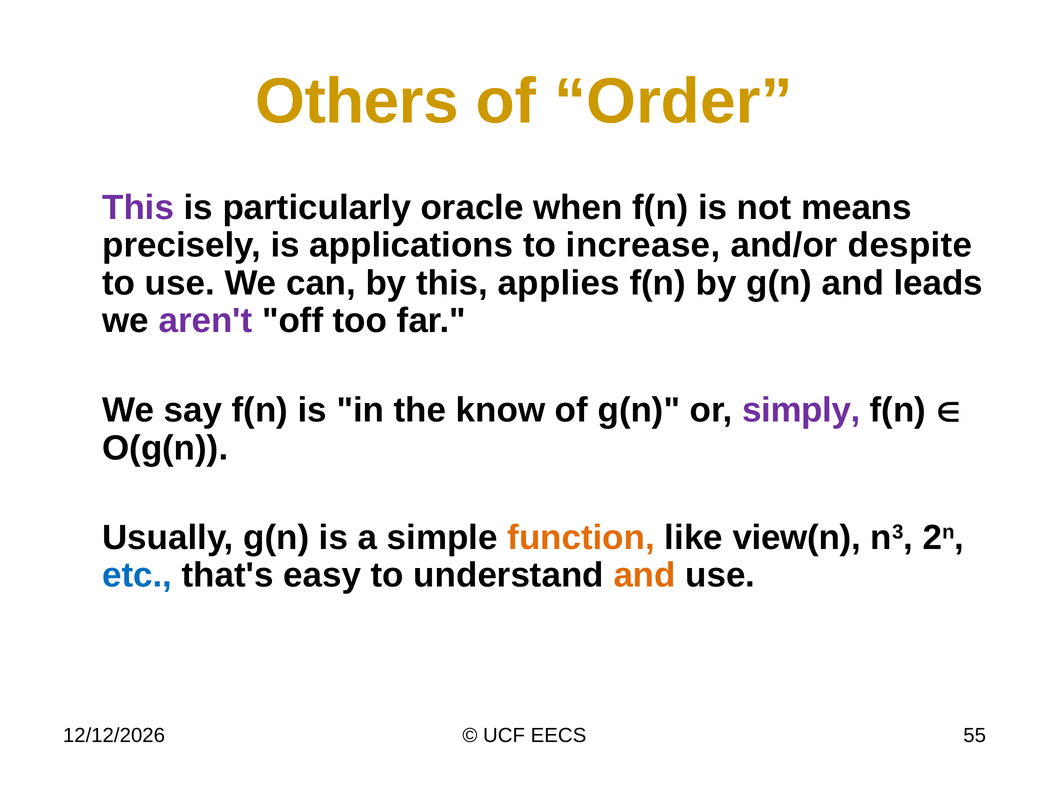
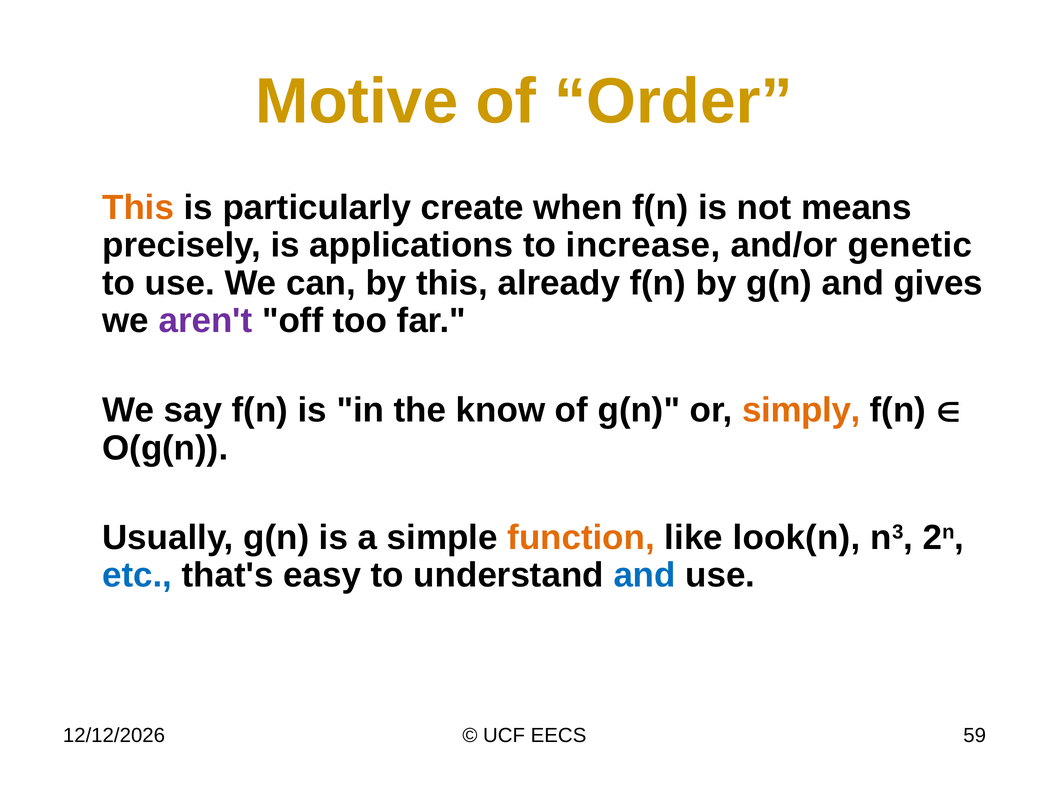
Others: Others -> Motive (357, 102)
This colour: purple -> orange (138, 208)
oracle: oracle -> create (472, 208)
despite: despite -> genetic (910, 245)
applies: applies -> already (559, 283)
leads: leads -> gives (938, 283)
simply colour: purple -> orange (801, 410)
view(n: view(n -> look(n (796, 537)
and colour: orange -> blue (645, 575)
55: 55 -> 59 (975, 735)
